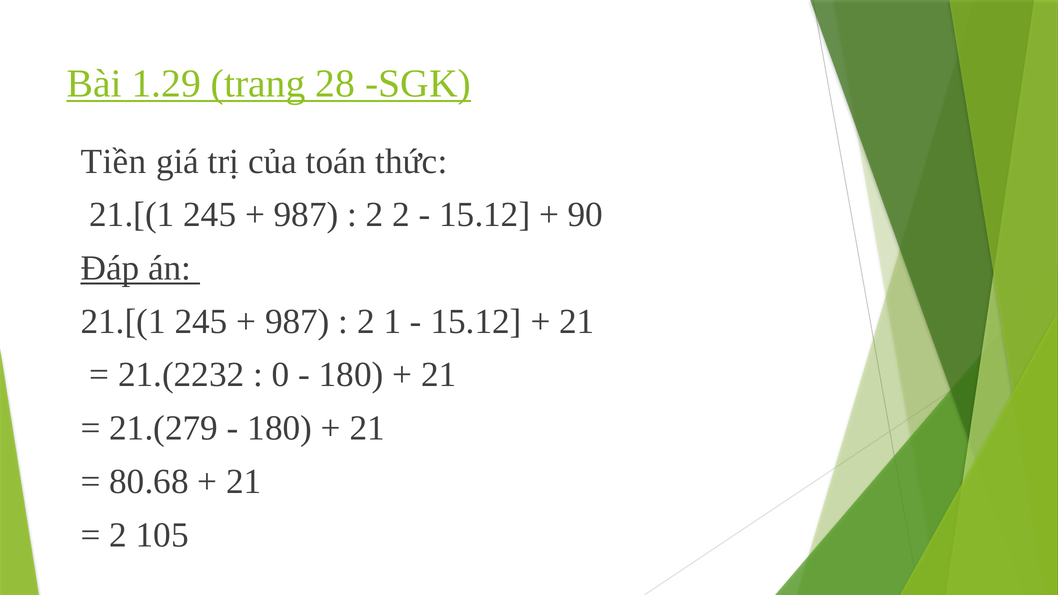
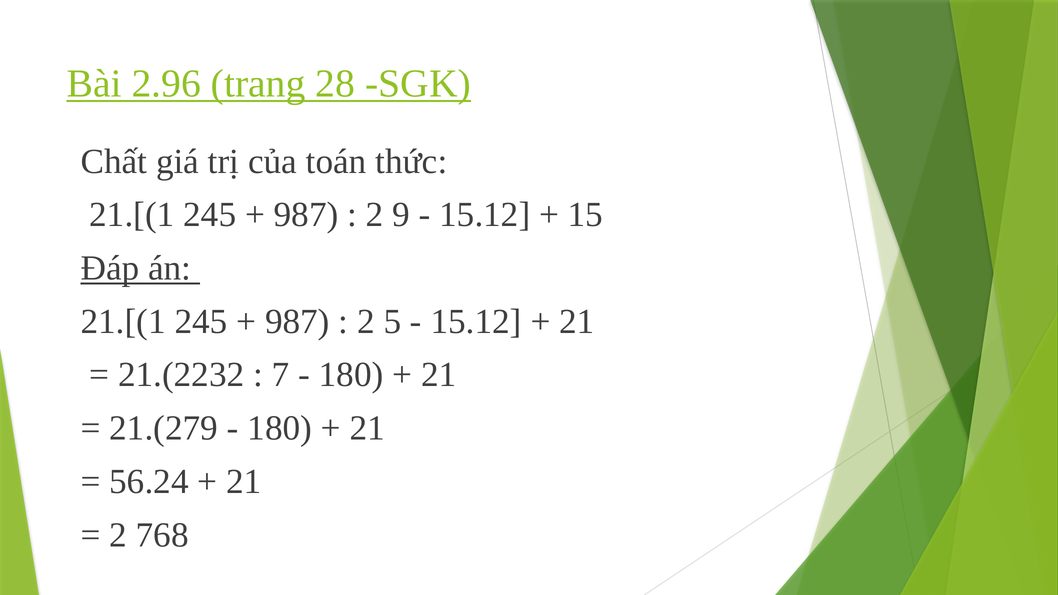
1.29: 1.29 -> 2.96 (166, 83)
Tiền: Tiền -> Chất (114, 161)
2 2: 2 -> 9 (401, 215)
90: 90 -> 15 (586, 215)
1: 1 -> 5 (392, 322)
0: 0 -> 7 (281, 375)
80.68: 80.68 -> 56.24 (149, 482)
105: 105 -> 768 (162, 535)
